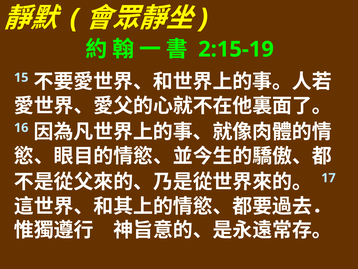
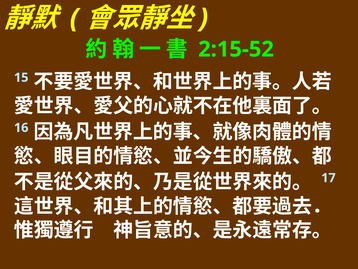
2:15-19: 2:15-19 -> 2:15-52 (236, 49)
